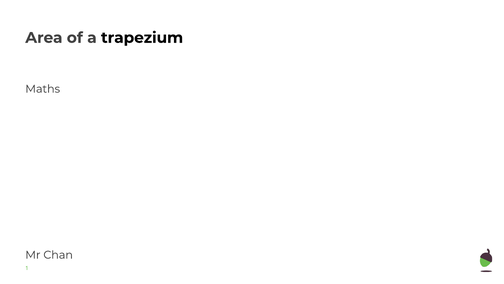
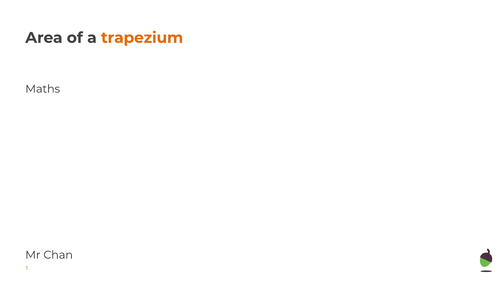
trapezium colour: black -> orange (142, 38)
